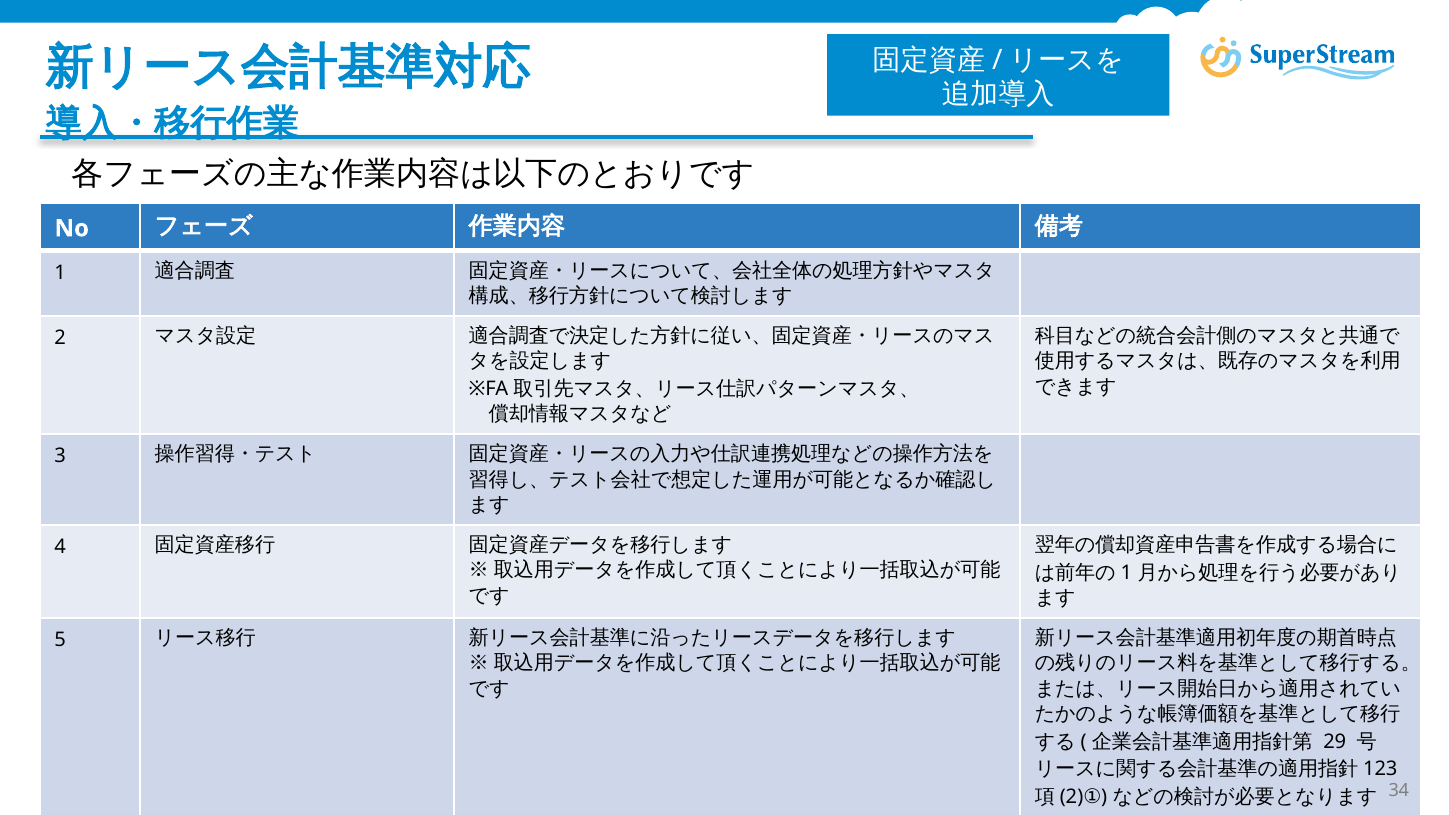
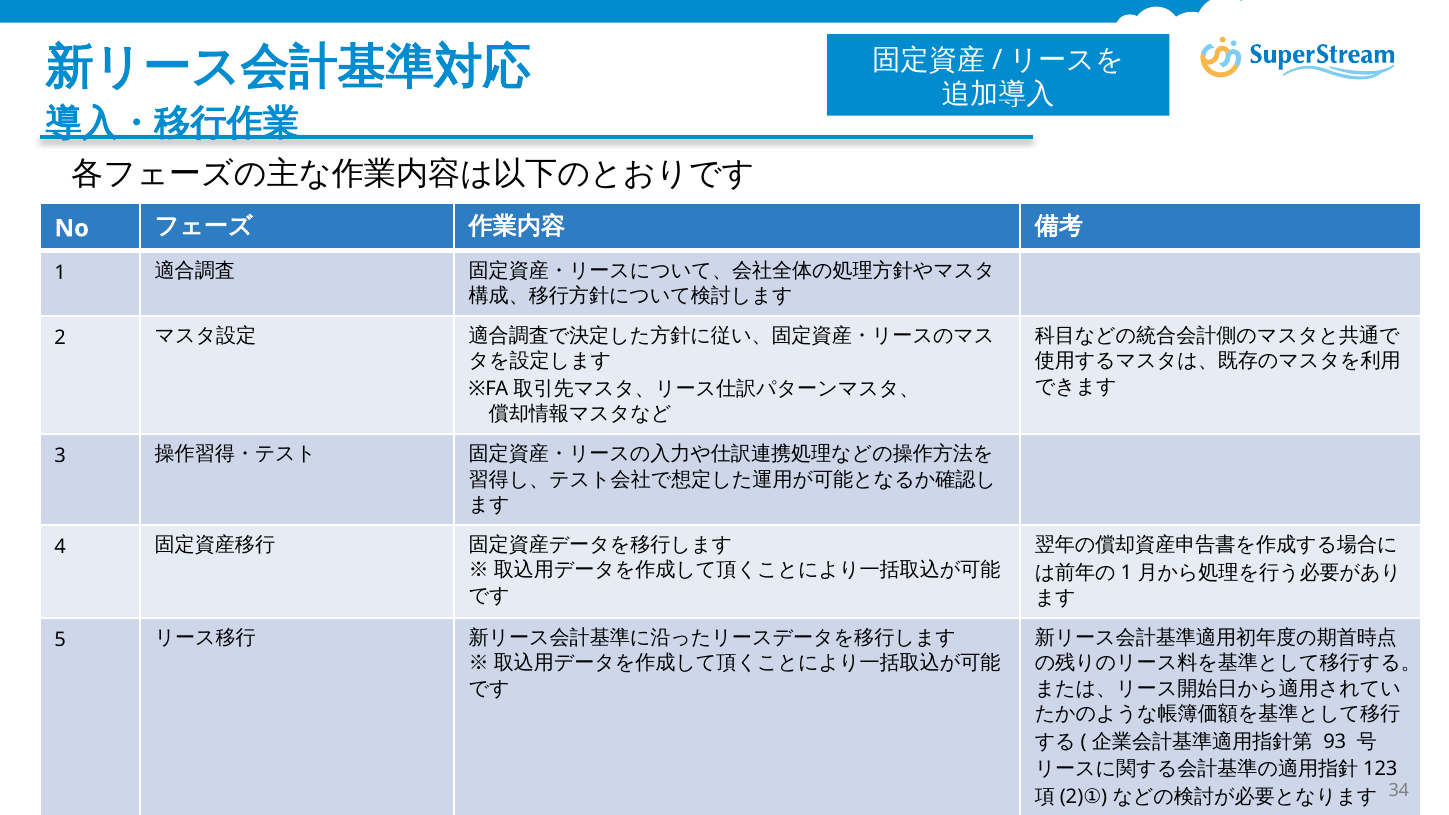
29: 29 -> 93 (1335, 741)
